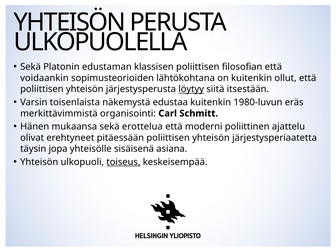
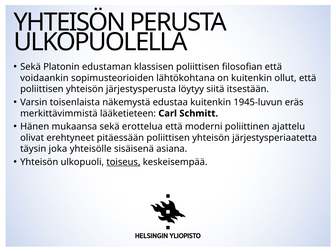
löytyy underline: present -> none (191, 89)
1980-luvun: 1980-luvun -> 1945-luvun (258, 102)
organisointi: organisointi -> lääketieteen (128, 113)
jopa: jopa -> joka (58, 149)
